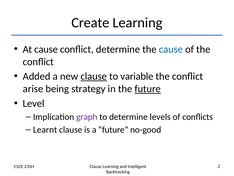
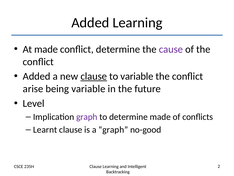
Create: Create -> Added (90, 23)
At cause: cause -> made (46, 49)
cause colour: blue -> purple (171, 49)
being strategy: strategy -> variable (88, 89)
future underline: present -> none (148, 89)
determine levels: levels -> made (160, 117)
a future: future -> graph (113, 129)
